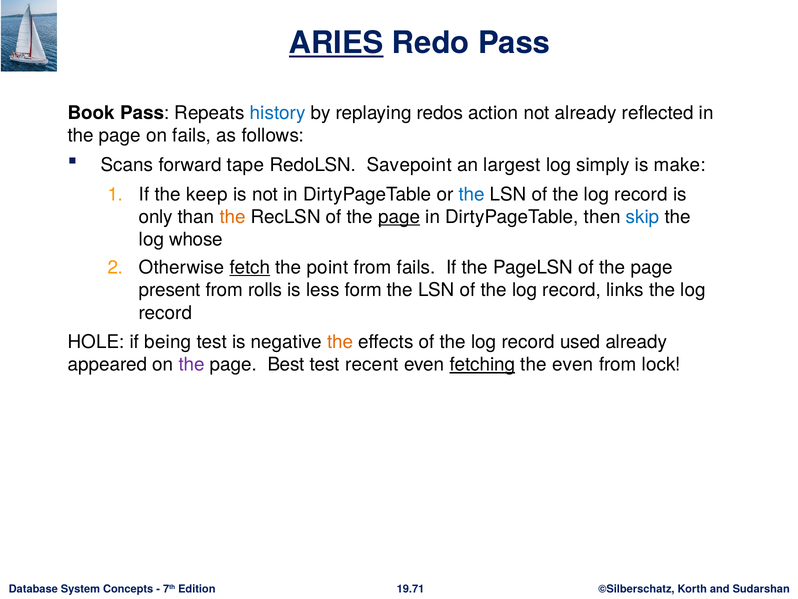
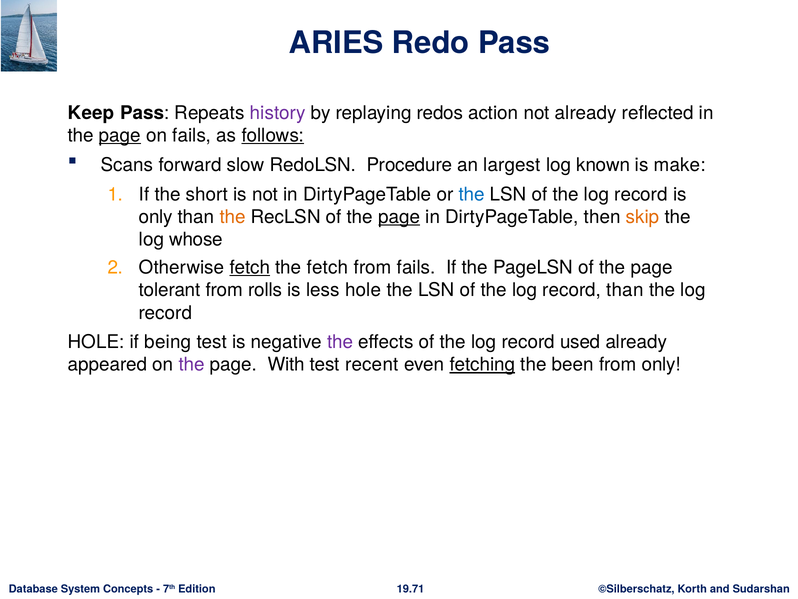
ARIES underline: present -> none (336, 43)
Book: Book -> Keep (91, 113)
history colour: blue -> purple (278, 113)
page underline: none -> present (120, 135)
follows underline: none -> present (273, 135)
tape: tape -> slow (246, 165)
Savepoint: Savepoint -> Procedure (409, 165)
simply: simply -> known (603, 165)
keep: keep -> short (207, 194)
skip colour: blue -> orange (643, 217)
the point: point -> fetch (327, 267)
present: present -> tolerant (170, 290)
less form: form -> hole (363, 290)
record links: links -> than (625, 290)
the colour: orange -> purple (340, 342)
Best: Best -> With (286, 364)
the even: even -> been (573, 364)
from lock: lock -> only (661, 364)
